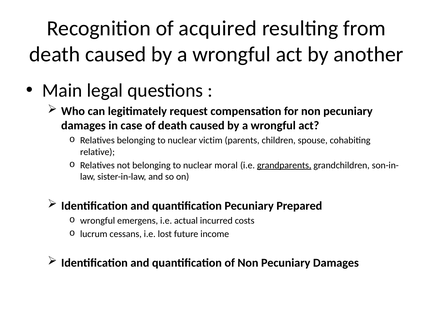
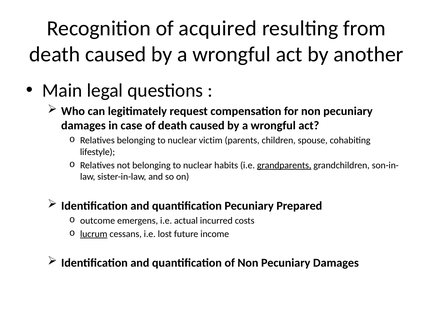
relative: relative -> lifestyle (98, 152)
moral: moral -> habits (226, 166)
wrongful: wrongful -> outcome (98, 221)
lucrum underline: none -> present (94, 234)
